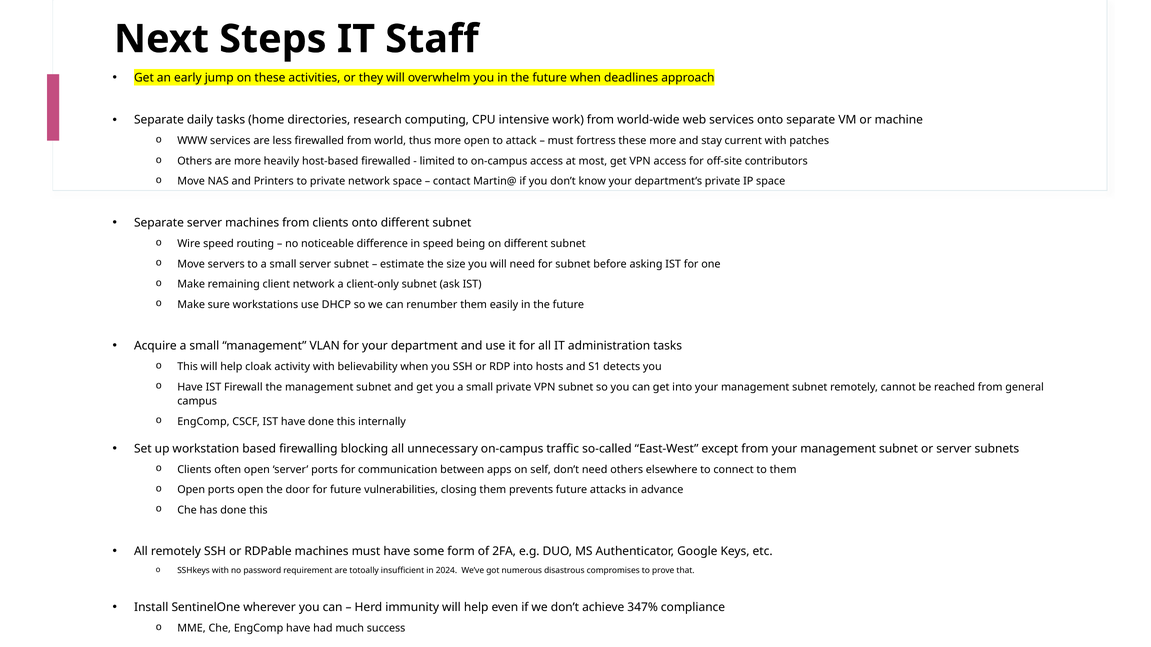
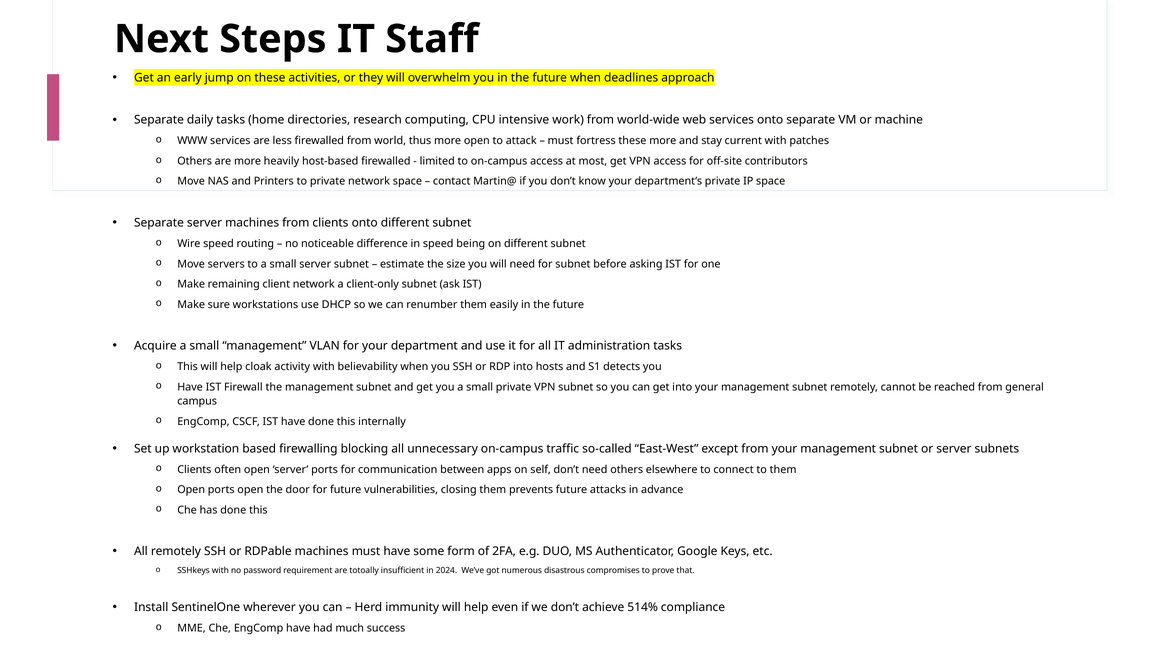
347%: 347% -> 514% (643, 608)
